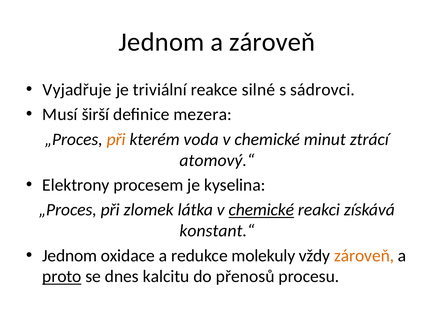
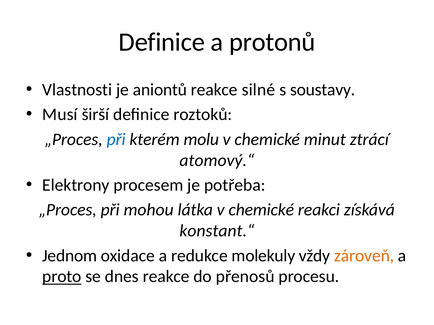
Jednom: Jednom -> Definice (162, 42)
a zároveň: zároveň -> protonů (272, 42)
Vyjadřuje: Vyjadřuje -> Vlastnosti (77, 90)
triviální: triviální -> aniontů (160, 90)
sádrovci: sádrovci -> soustavy (323, 90)
mezera: mezera -> roztoků (203, 115)
při colour: orange -> blue (116, 140)
voda: voda -> molu (201, 140)
kyselina: kyselina -> potřeba (235, 185)
zlomek: zlomek -> mohou (149, 210)
chemické underline: present -> none (261, 210)
dnes kalcitu: kalcitu -> reakce (166, 277)
